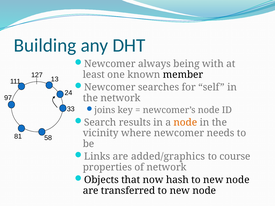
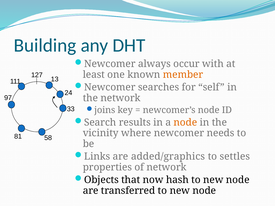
being: being -> occur (187, 64)
member colour: black -> orange (183, 75)
course: course -> settles (235, 157)
